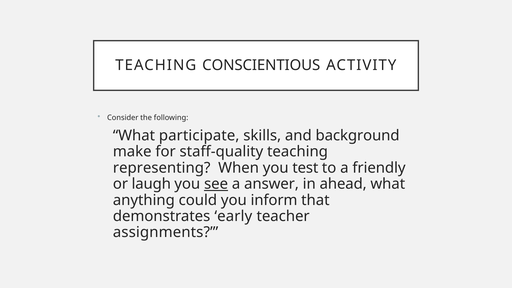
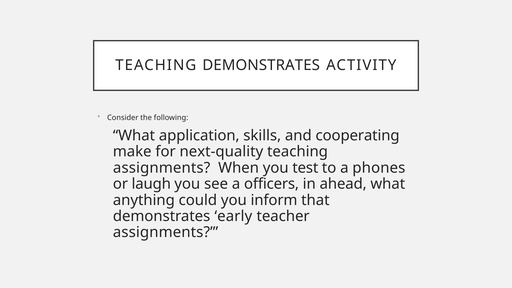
TEACHING CONSCIENTIOUS: CONSCIENTIOUS -> DEMONSTRATES (261, 65)
participate: participate -> application (199, 136)
background: background -> cooperating (358, 136)
staff-quality: staff-quality -> next-quality (221, 152)
representing: representing -> assignments (162, 168)
friendly: friendly -> phones (379, 168)
see underline: present -> none (216, 184)
answer: answer -> officers (272, 184)
